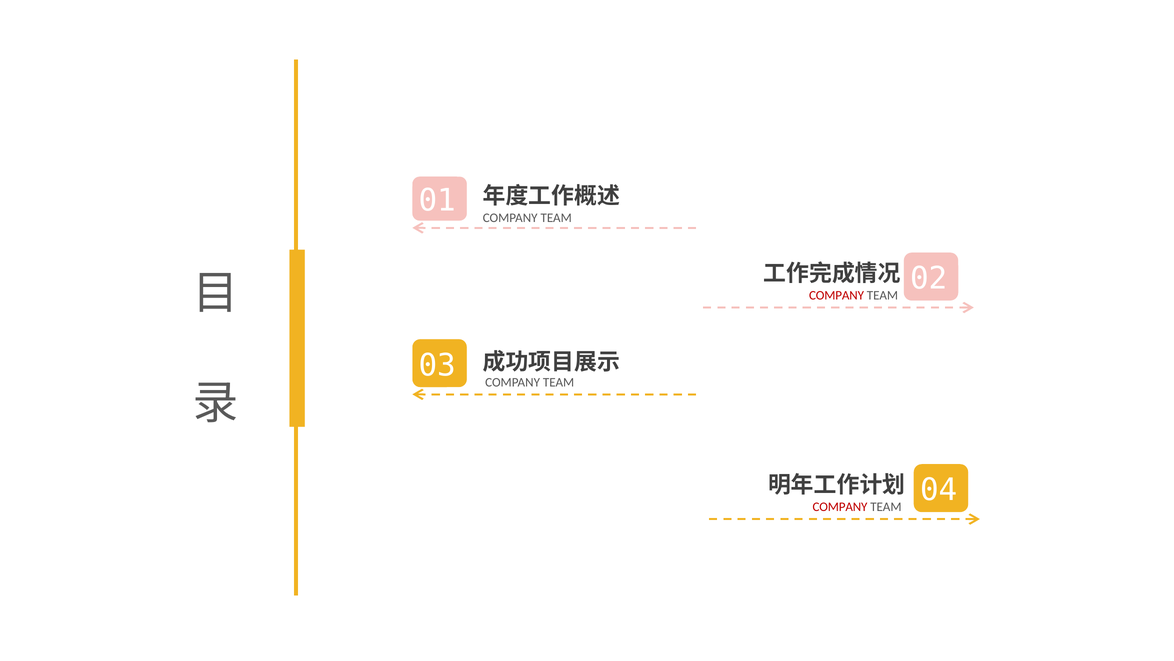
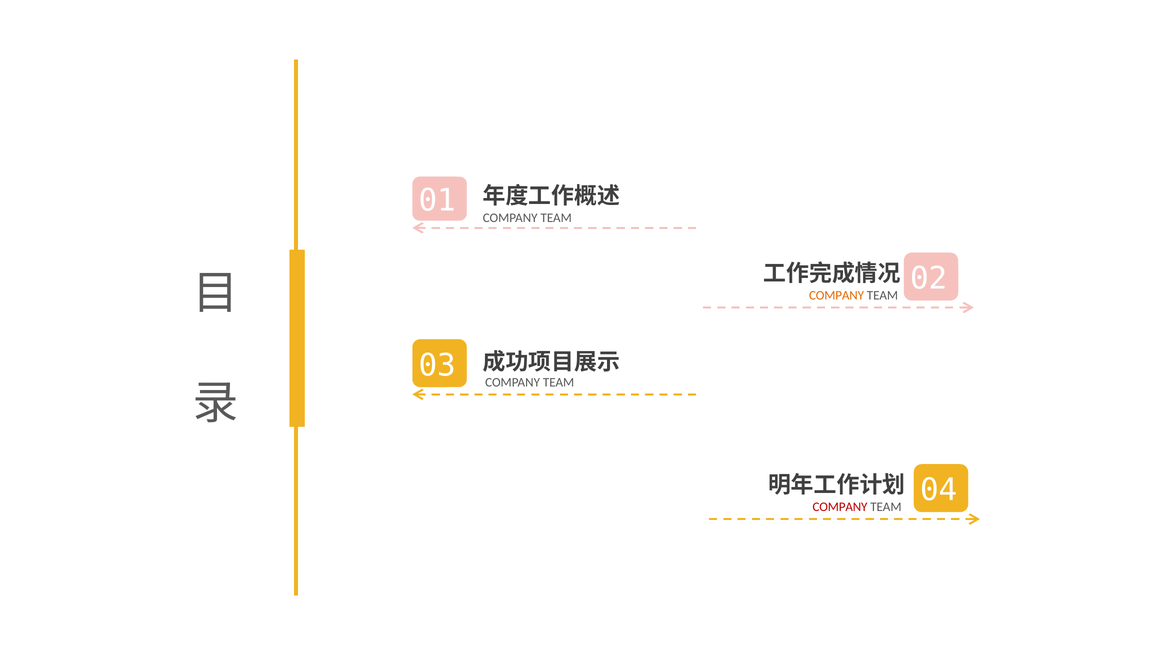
COMPANY colour: red -> orange (837, 295)
